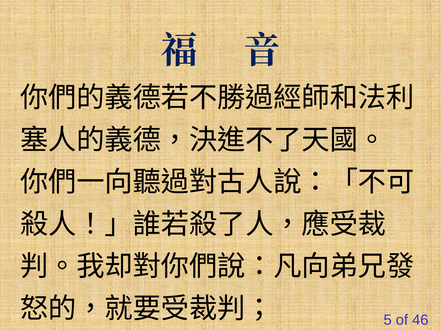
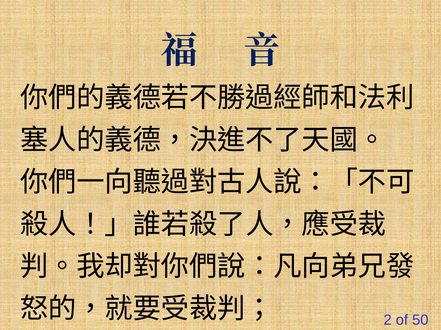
5: 5 -> 2 (388, 321)
46: 46 -> 50 (420, 321)
